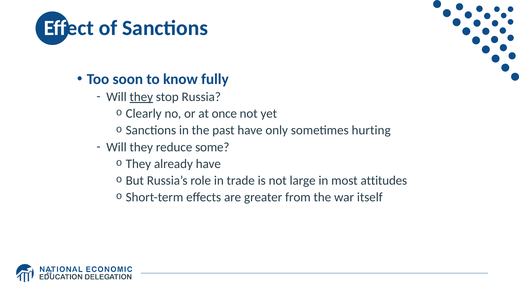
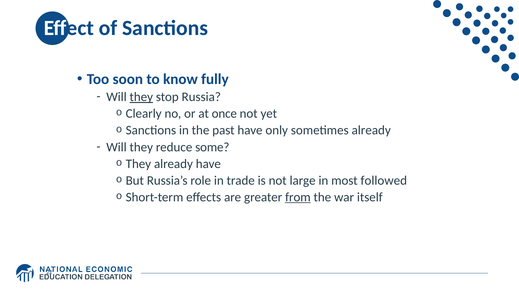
sometimes hurting: hurting -> already (371, 130)
attitudes: attitudes -> followed (384, 180)
from underline: none -> present (298, 197)
